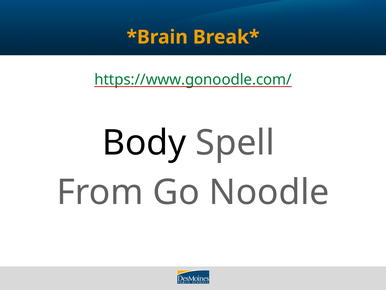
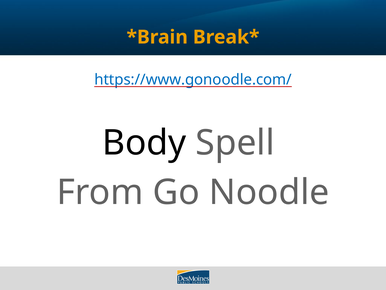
https://www.gonoodle.com/ colour: green -> blue (193, 80)
